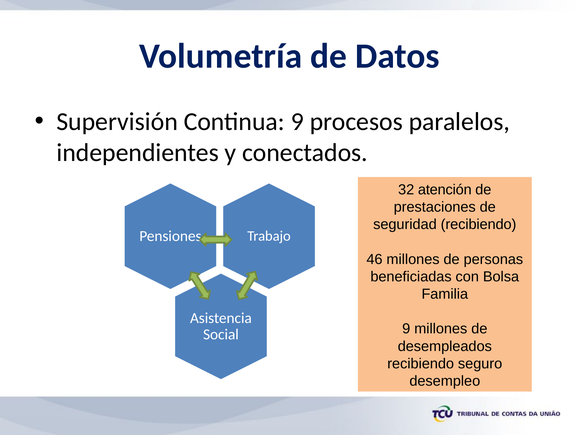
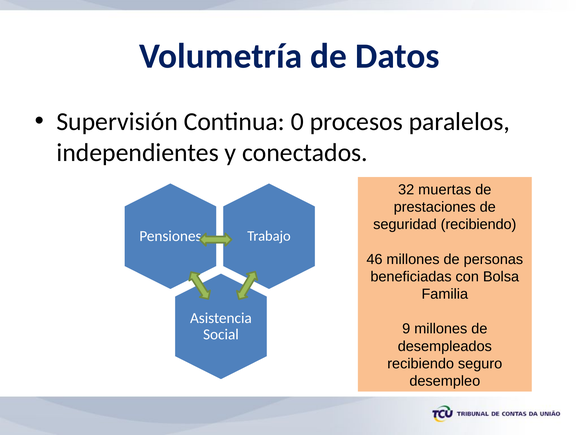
Continua 9: 9 -> 0 (297, 121)
atención: atención -> muertas (445, 189)
